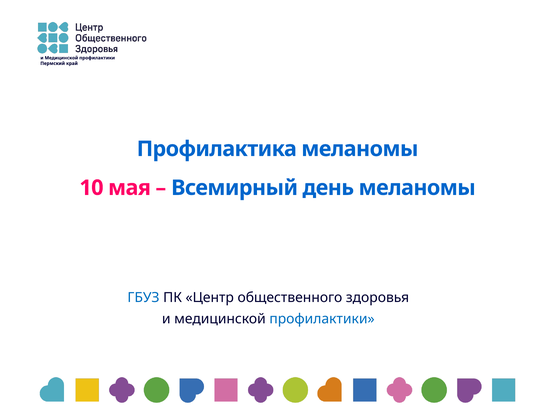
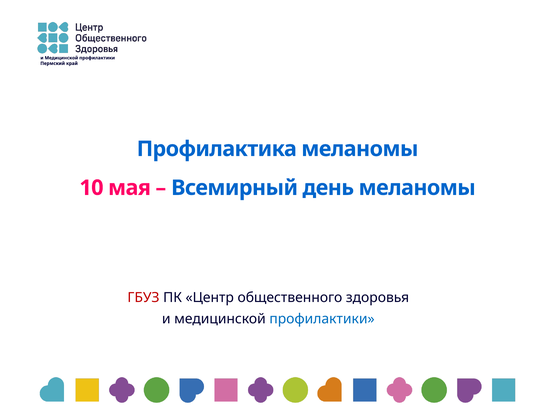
ГБУЗ colour: blue -> red (143, 298)
